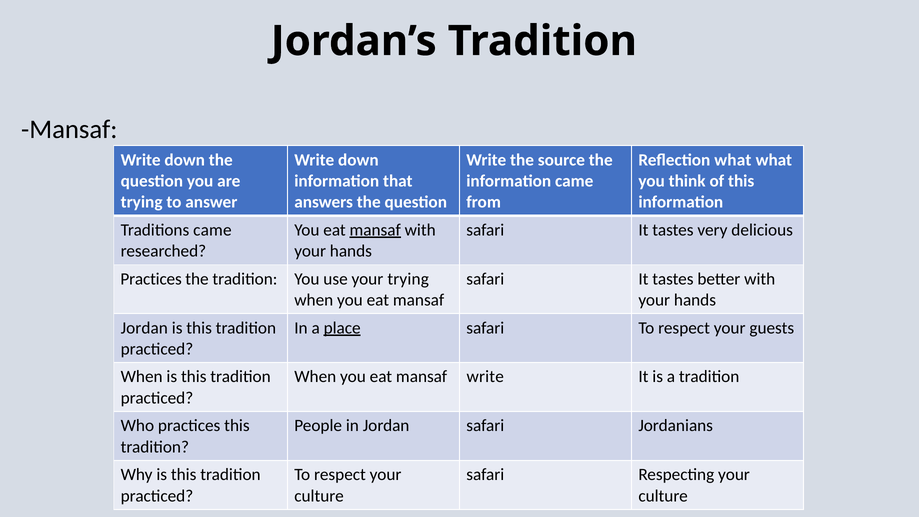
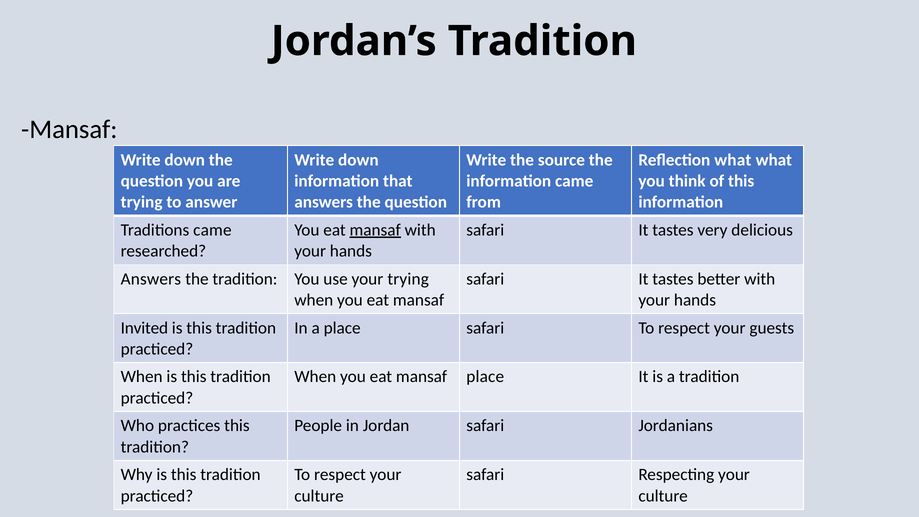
Practices: Practices -> Answers (151, 279)
Jordan: Jordan -> Invited (144, 328)
place underline: present -> none (342, 328)
eat mansaf write: write -> place (485, 377)
